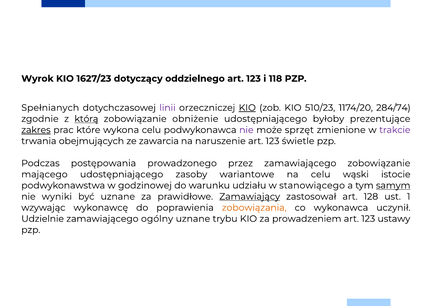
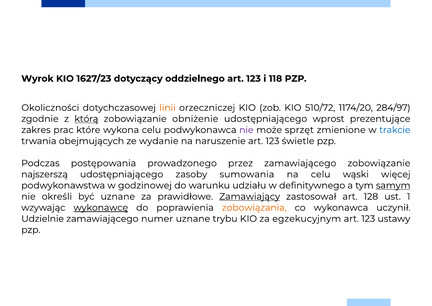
Spełnianych: Spełnianych -> Okoliczności (50, 108)
linii colour: purple -> orange (167, 108)
KIO underline: present -> none (247, 108)
510/23: 510/23 -> 510/72 (320, 108)
284/74: 284/74 -> 284/97 (393, 108)
byłoby: byłoby -> wprost (329, 119)
zakres underline: present -> none (36, 130)
trakcie colour: purple -> blue (395, 130)
zawarcia: zawarcia -> wydanie (159, 141)
mającego: mającego -> najszerszą (45, 174)
wariantowe: wariantowe -> sumowania (247, 174)
istocie: istocie -> więcej (396, 174)
stanowiącego: stanowiącego -> definitywnego (312, 185)
wyniki: wyniki -> określi (57, 196)
wykonawcę underline: none -> present (101, 207)
ogólny: ogólny -> numer (157, 218)
prowadzeniem: prowadzeniem -> egzekucyjnym (307, 218)
